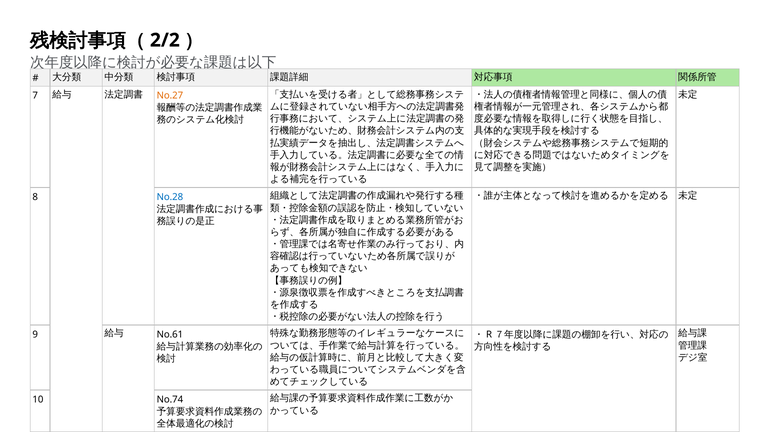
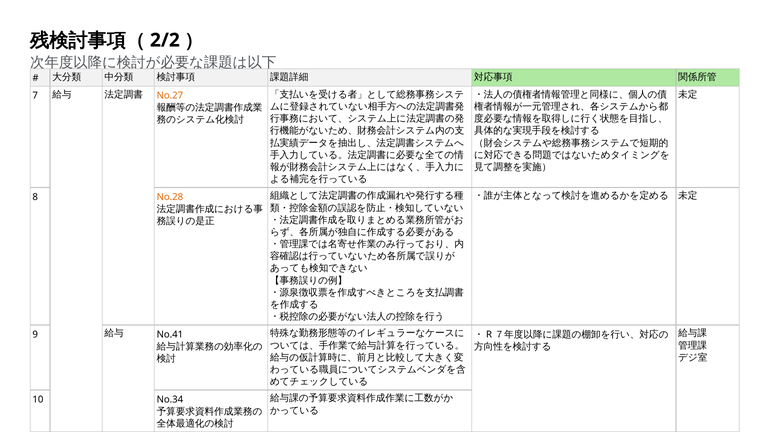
No.28 colour: blue -> orange (170, 197)
No.61: No.61 -> No.41 (170, 334)
No.74: No.74 -> No.34 (170, 399)
